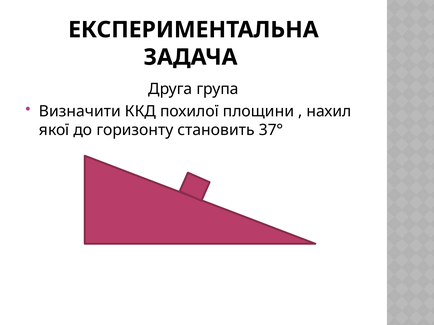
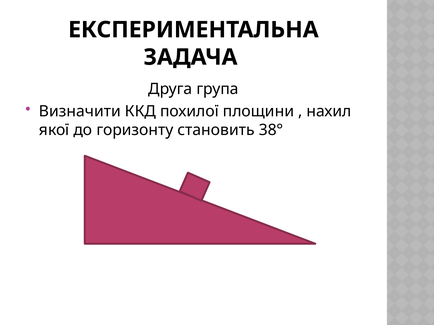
37°: 37° -> 38° (271, 130)
